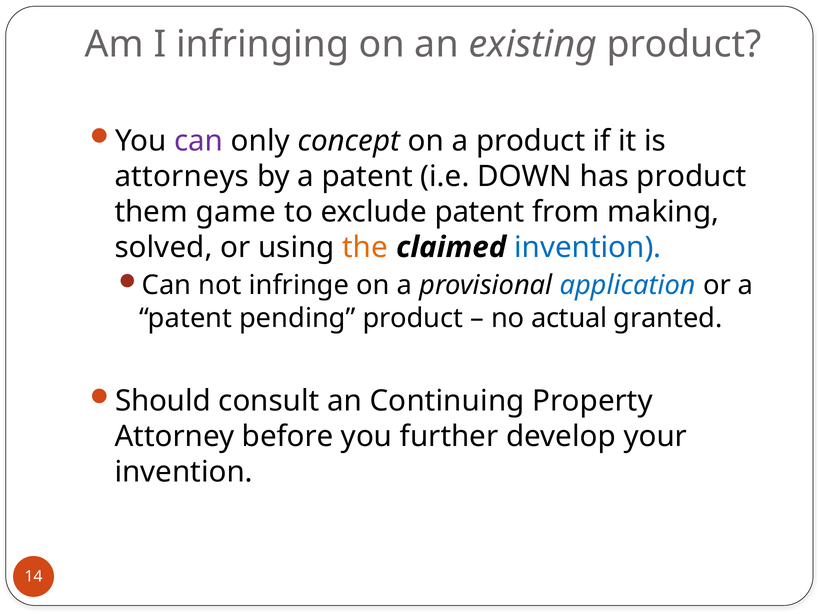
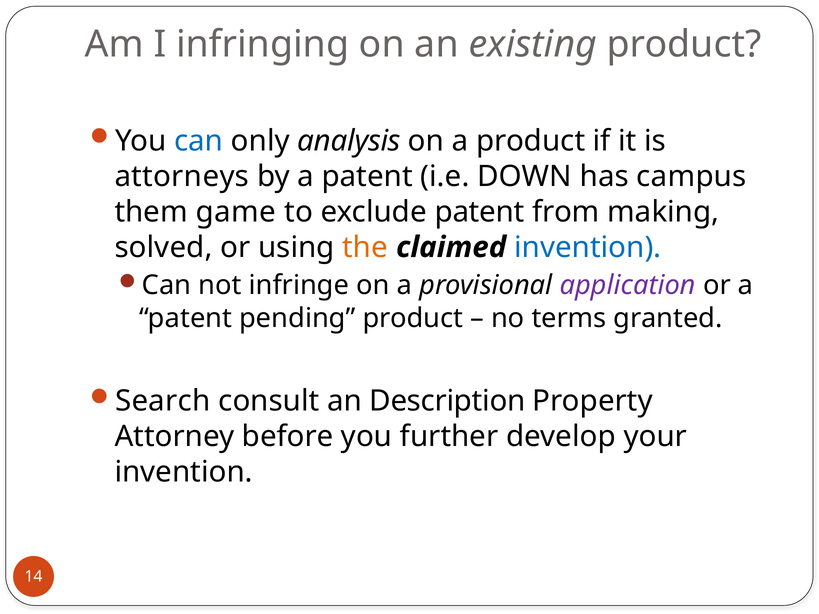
can colour: purple -> blue (199, 141)
concept: concept -> analysis (349, 141)
has product: product -> campus (692, 176)
application colour: blue -> purple (628, 286)
actual: actual -> terms (569, 318)
Should: Should -> Search (163, 401)
Continuing: Continuing -> Description (447, 401)
